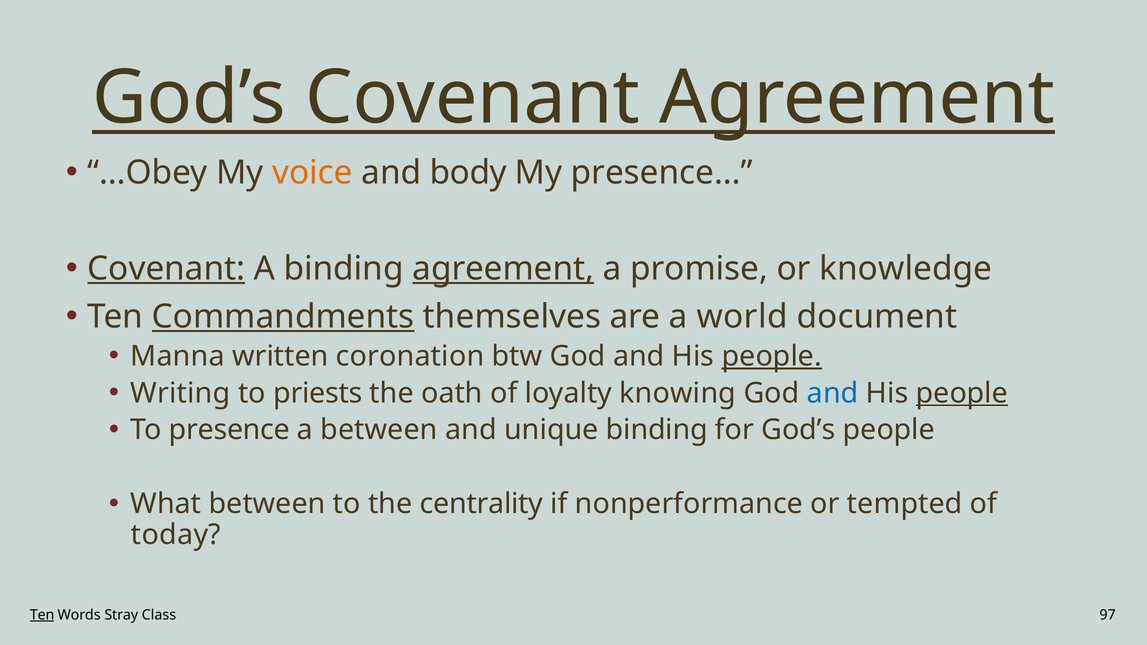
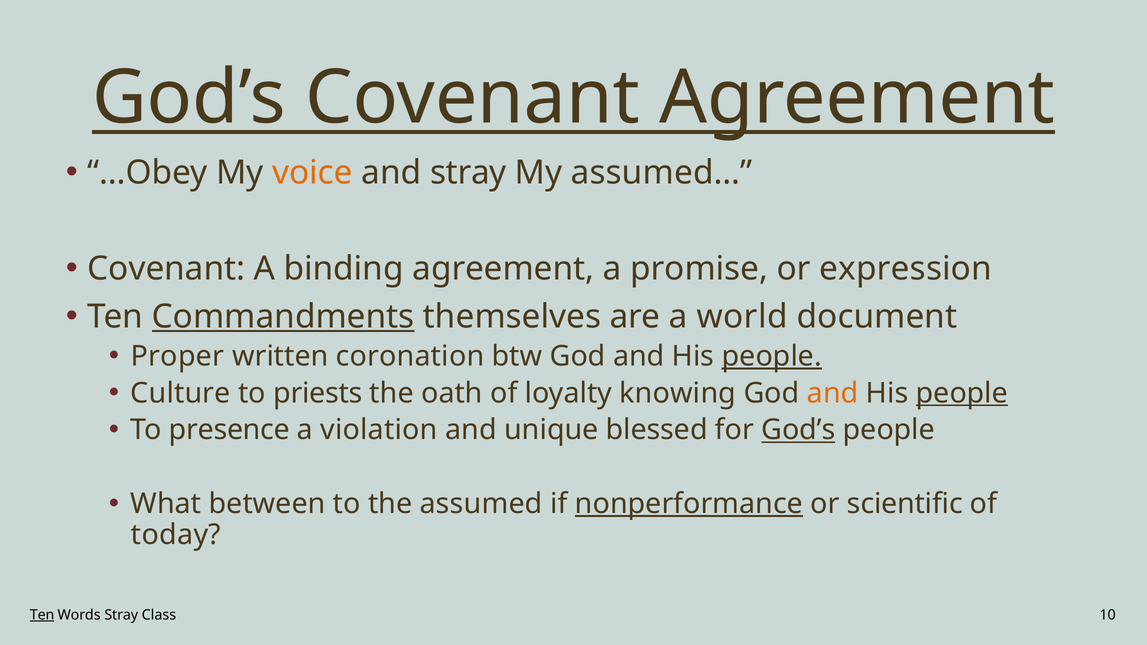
and body: body -> stray (468, 173)
presence…: presence… -> assumed… (662, 173)
Covenant underline: present -> none (166, 269)
agreement underline: present -> none (503, 269)
knowledge: knowledge -> expression (906, 269)
Manna: Manna -> Proper (177, 356)
Writing: Writing -> Culture (180, 393)
and colour: blue -> orange (833, 393)
a between: between -> violation (379, 430)
unique binding: binding -> blessed (657, 430)
God’s underline: none -> present (798, 430)
centrality: centrality -> assumed (481, 504)
nonperformance underline: none -> present (689, 504)
tempted: tempted -> scientific (905, 504)
97: 97 -> 10 (1108, 615)
